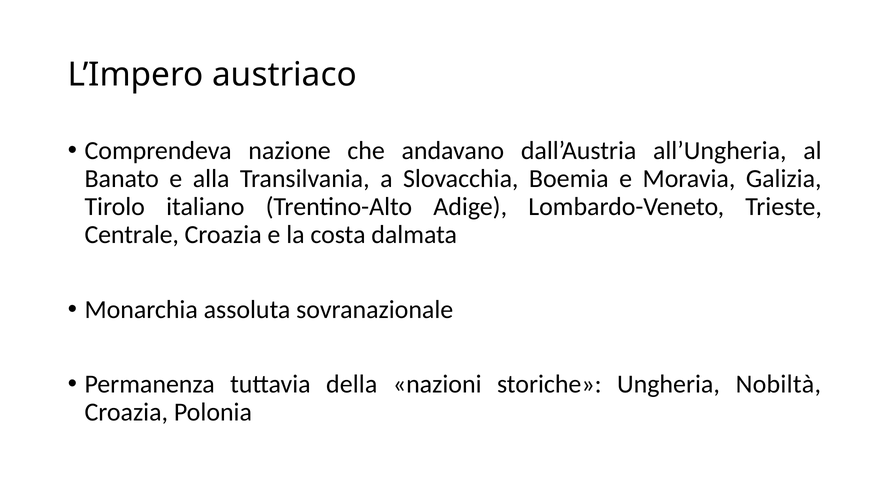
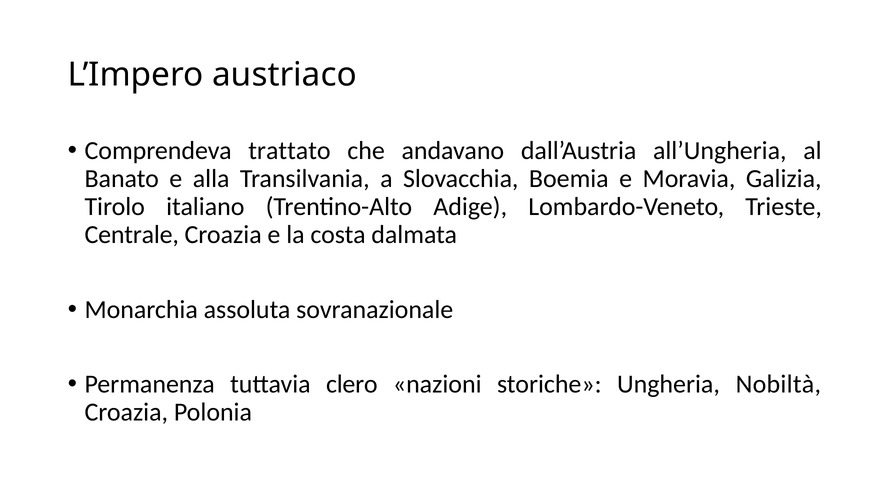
nazione: nazione -> trattato (289, 150)
della: della -> clero (352, 384)
